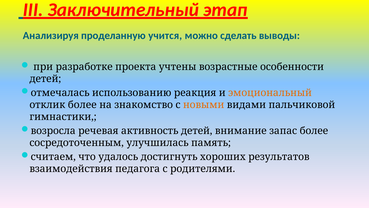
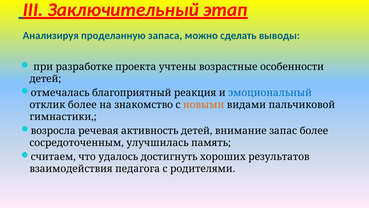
учится: учится -> запаса (165, 36)
использованию: использованию -> благоприятный (132, 93)
эмоциональный colour: orange -> blue (270, 93)
